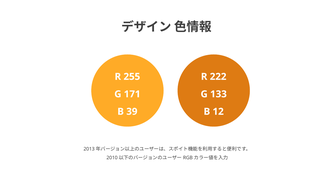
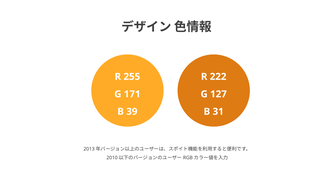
133: 133 -> 127 (218, 94)
12: 12 -> 31 (218, 112)
